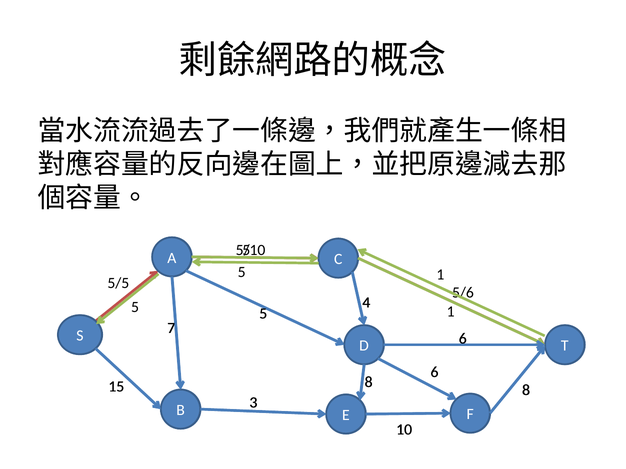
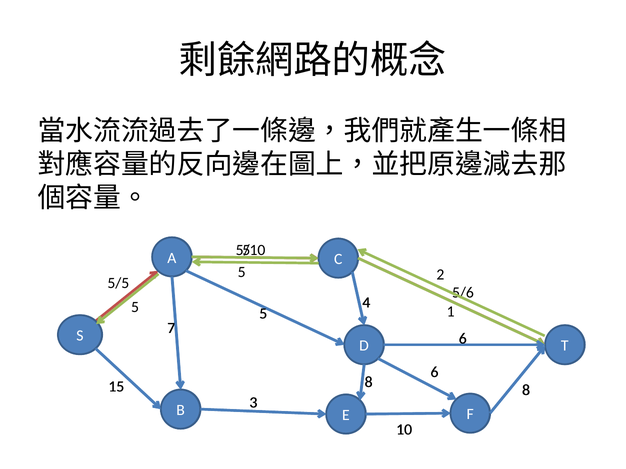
5 1: 1 -> 2 (440, 275)
